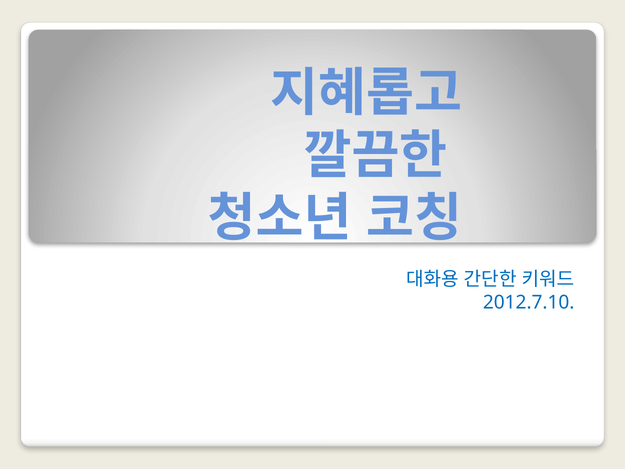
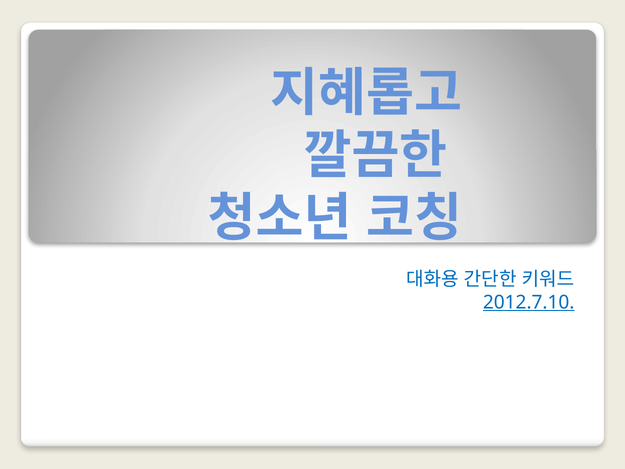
2012.7.10 underline: none -> present (529, 302)
